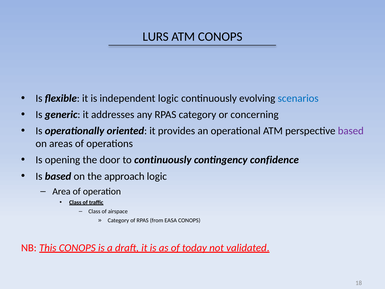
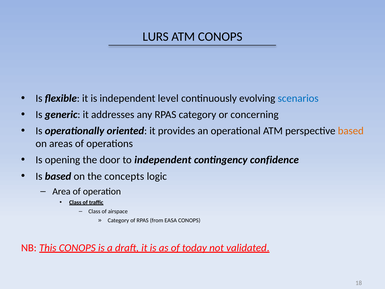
independent logic: logic -> level (168, 98)
based colour: purple -> orange (351, 131)
to continuously: continuously -> independent (163, 160)
approach: approach -> concepts (124, 176)
